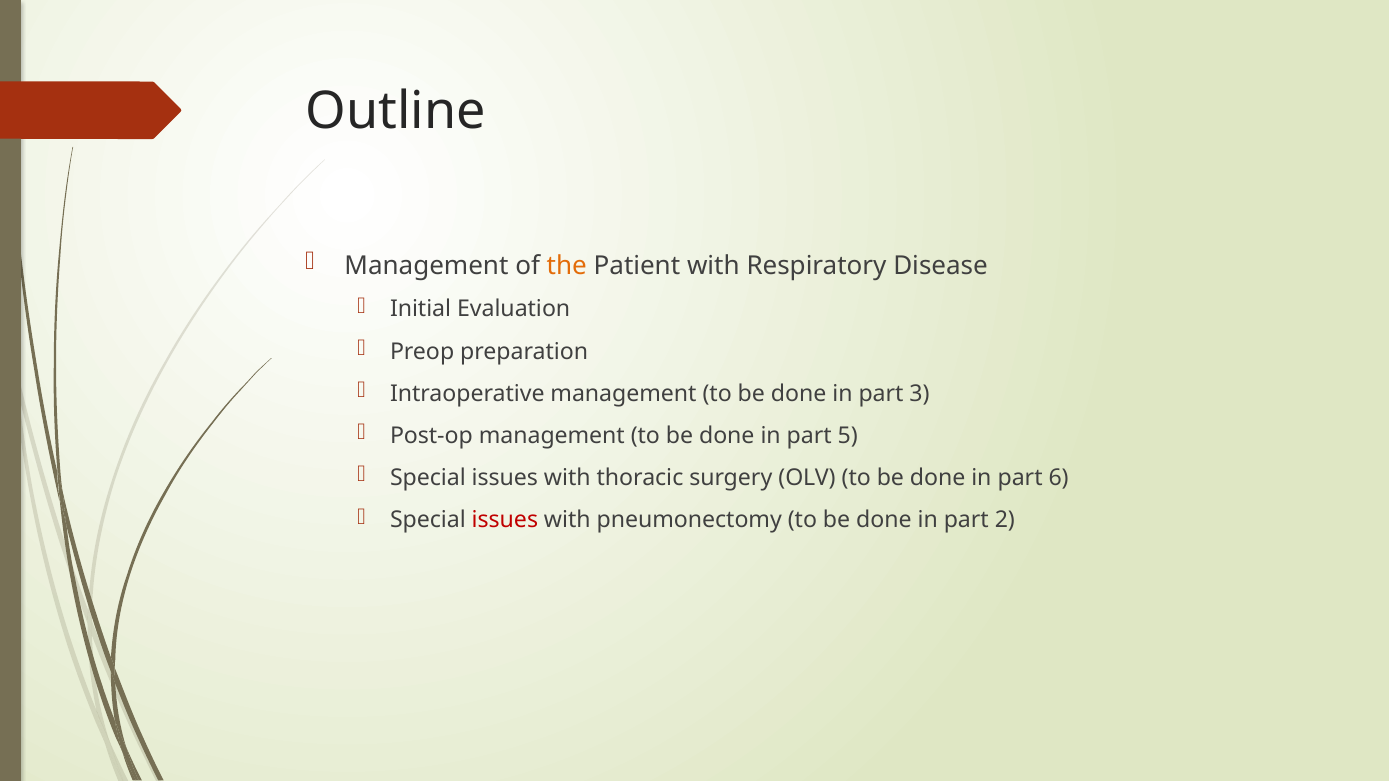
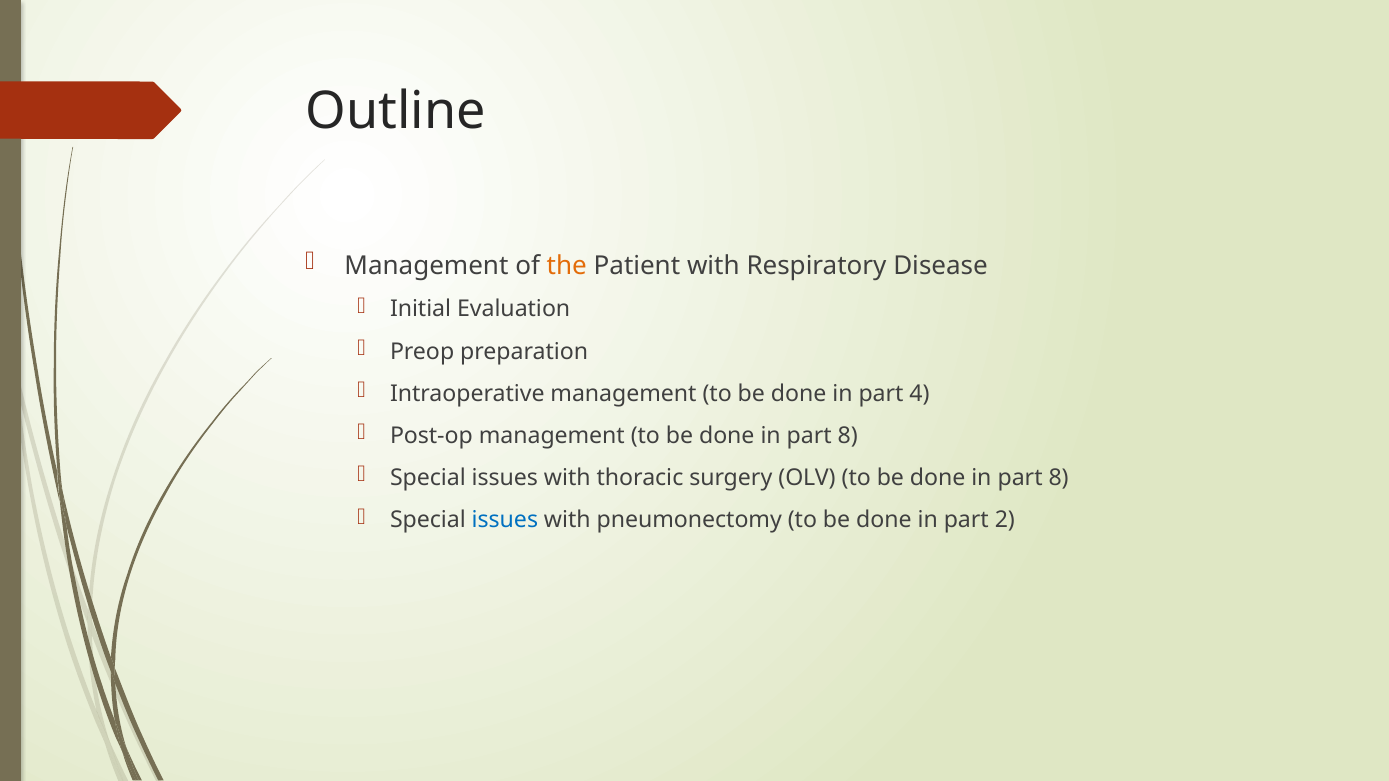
3: 3 -> 4 (920, 394)
5: 5 -> 8 (848, 436)
6: 6 -> 8 (1059, 478)
issues colour: red -> blue (505, 520)
